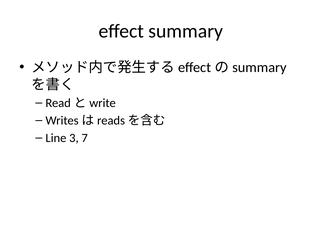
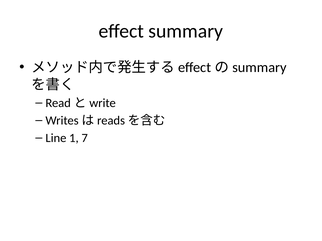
3: 3 -> 1 (74, 138)
